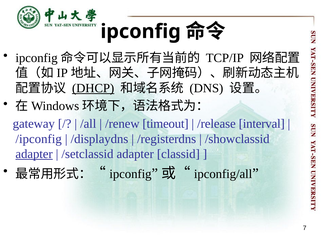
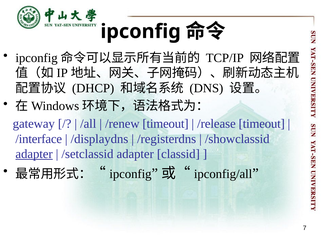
DHCP underline: present -> none (93, 88)
/release interval: interval -> timeout (262, 124)
/ipconfig: /ipconfig -> /interface (39, 139)
